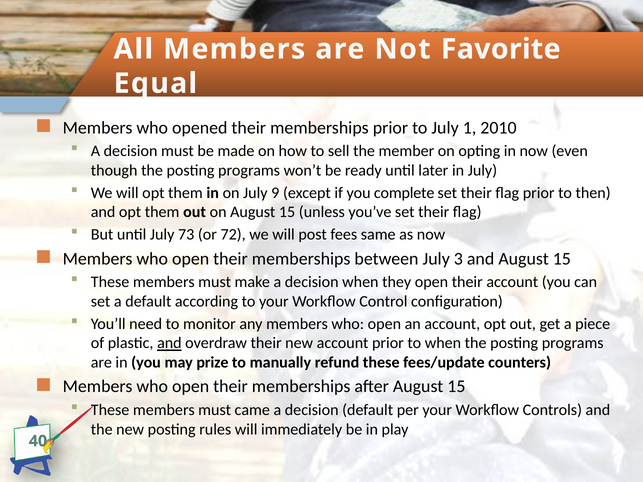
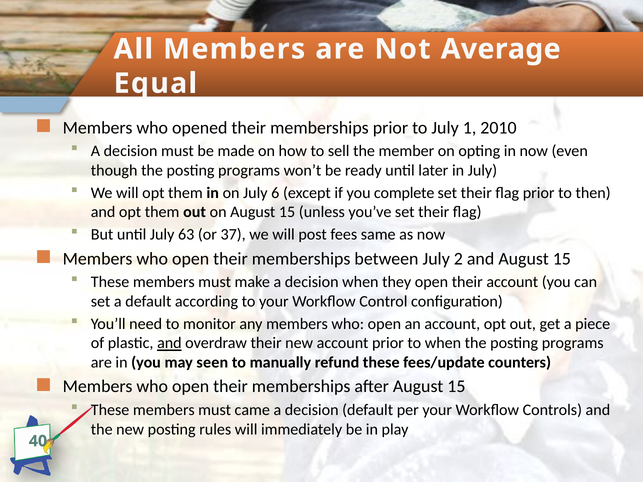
Favorite: Favorite -> Average (501, 49)
9: 9 -> 6 (275, 193)
73: 73 -> 63 (186, 235)
72: 72 -> 37 (233, 235)
3: 3 -> 2 (458, 259)
prize: prize -> seen (212, 363)
